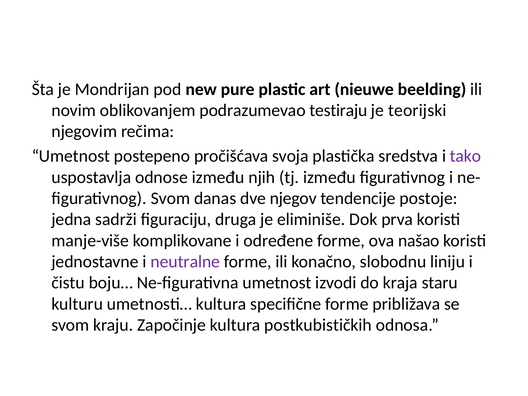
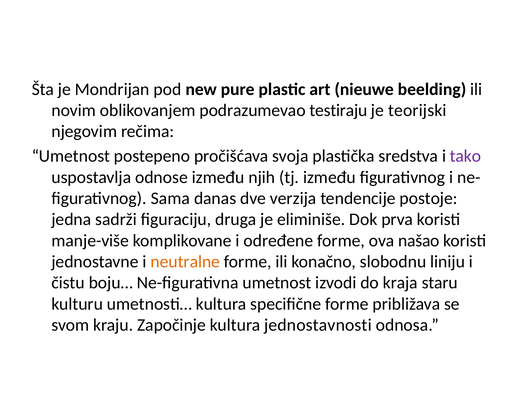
figurativnog Svom: Svom -> Sama (170, 198)
njegov: njegov -> verzija (293, 198)
neutralne colour: purple -> orange (185, 262)
postkubističkih: postkubističkih -> jednostavnosti (318, 325)
